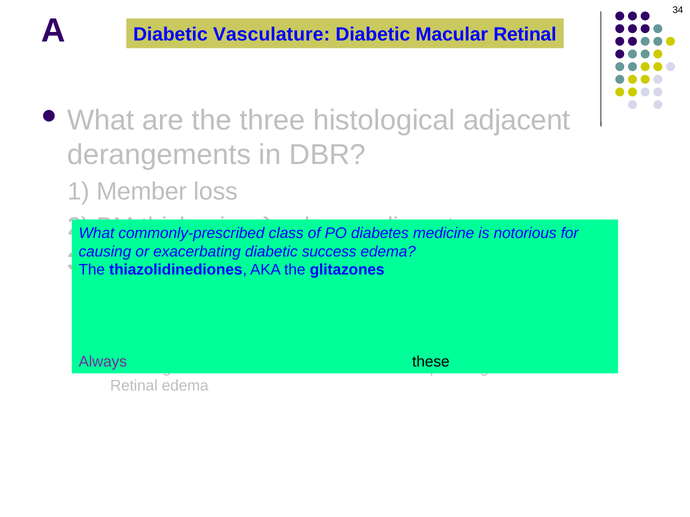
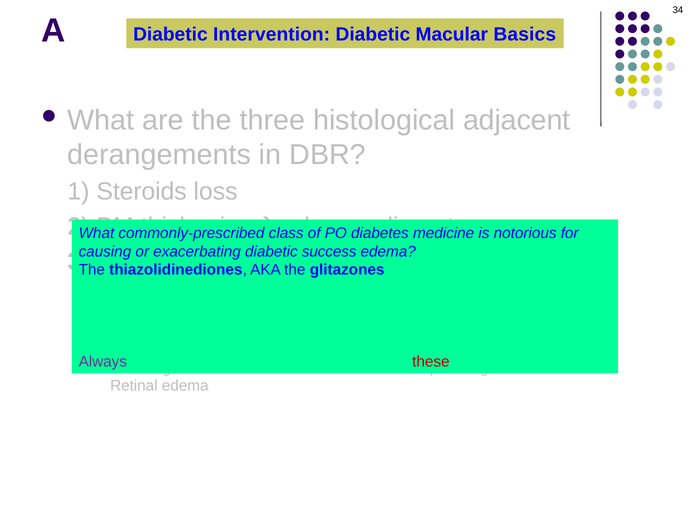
Vasculature: Vasculature -> Intervention (272, 35)
Macular Retinal: Retinal -> Basics (525, 35)
Member: Member -> Steroids (142, 192)
these colour: black -> red (431, 362)
